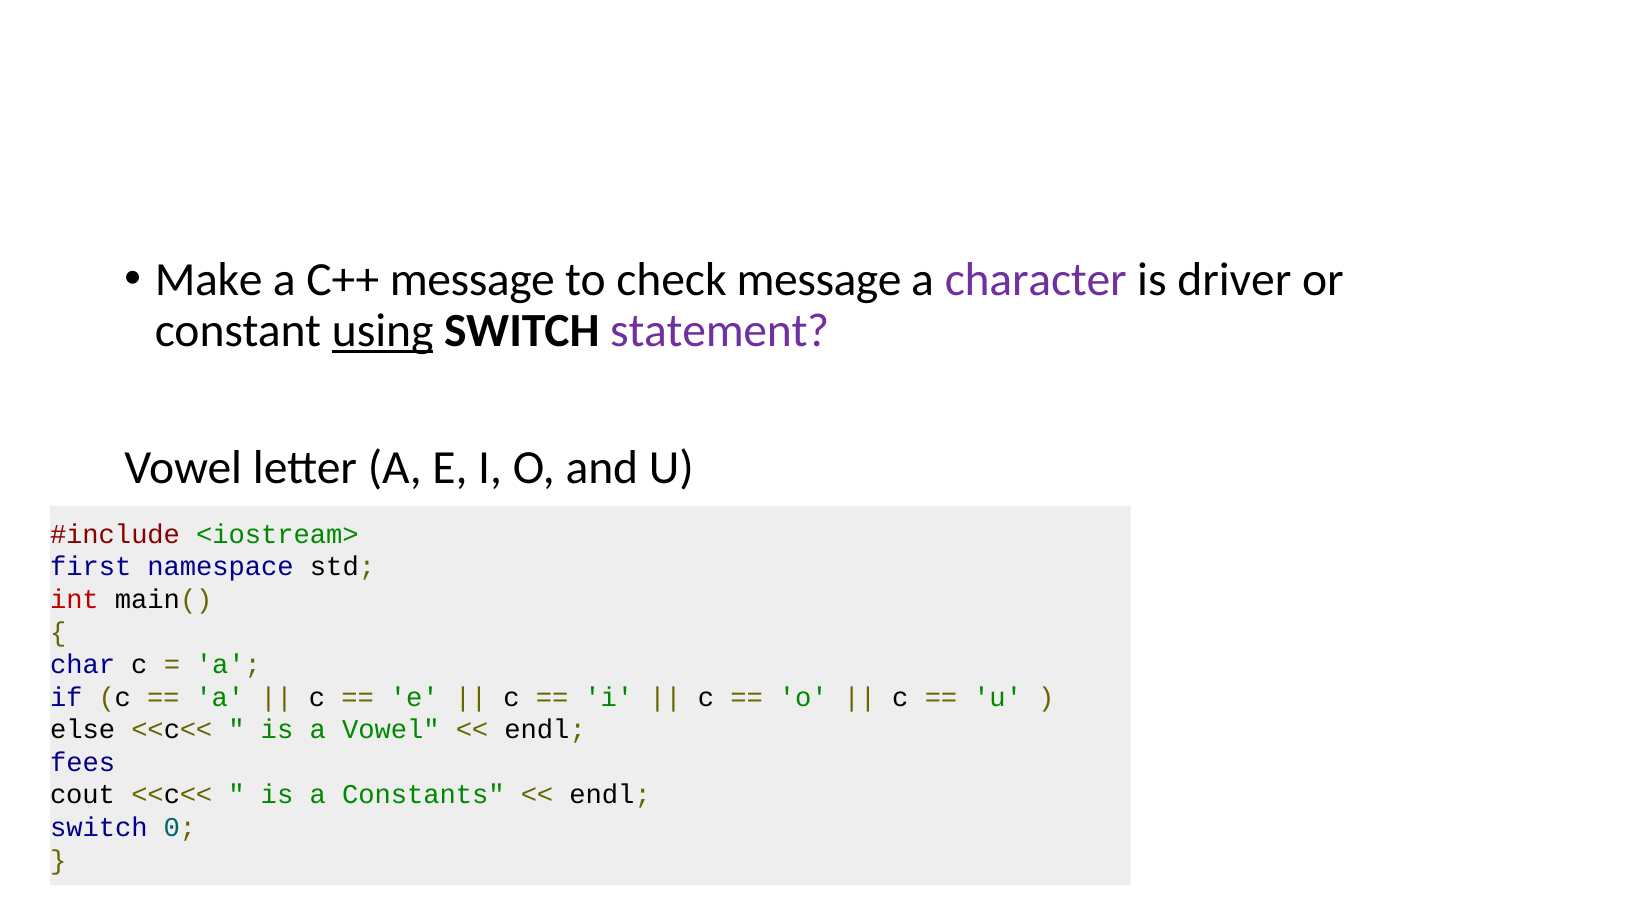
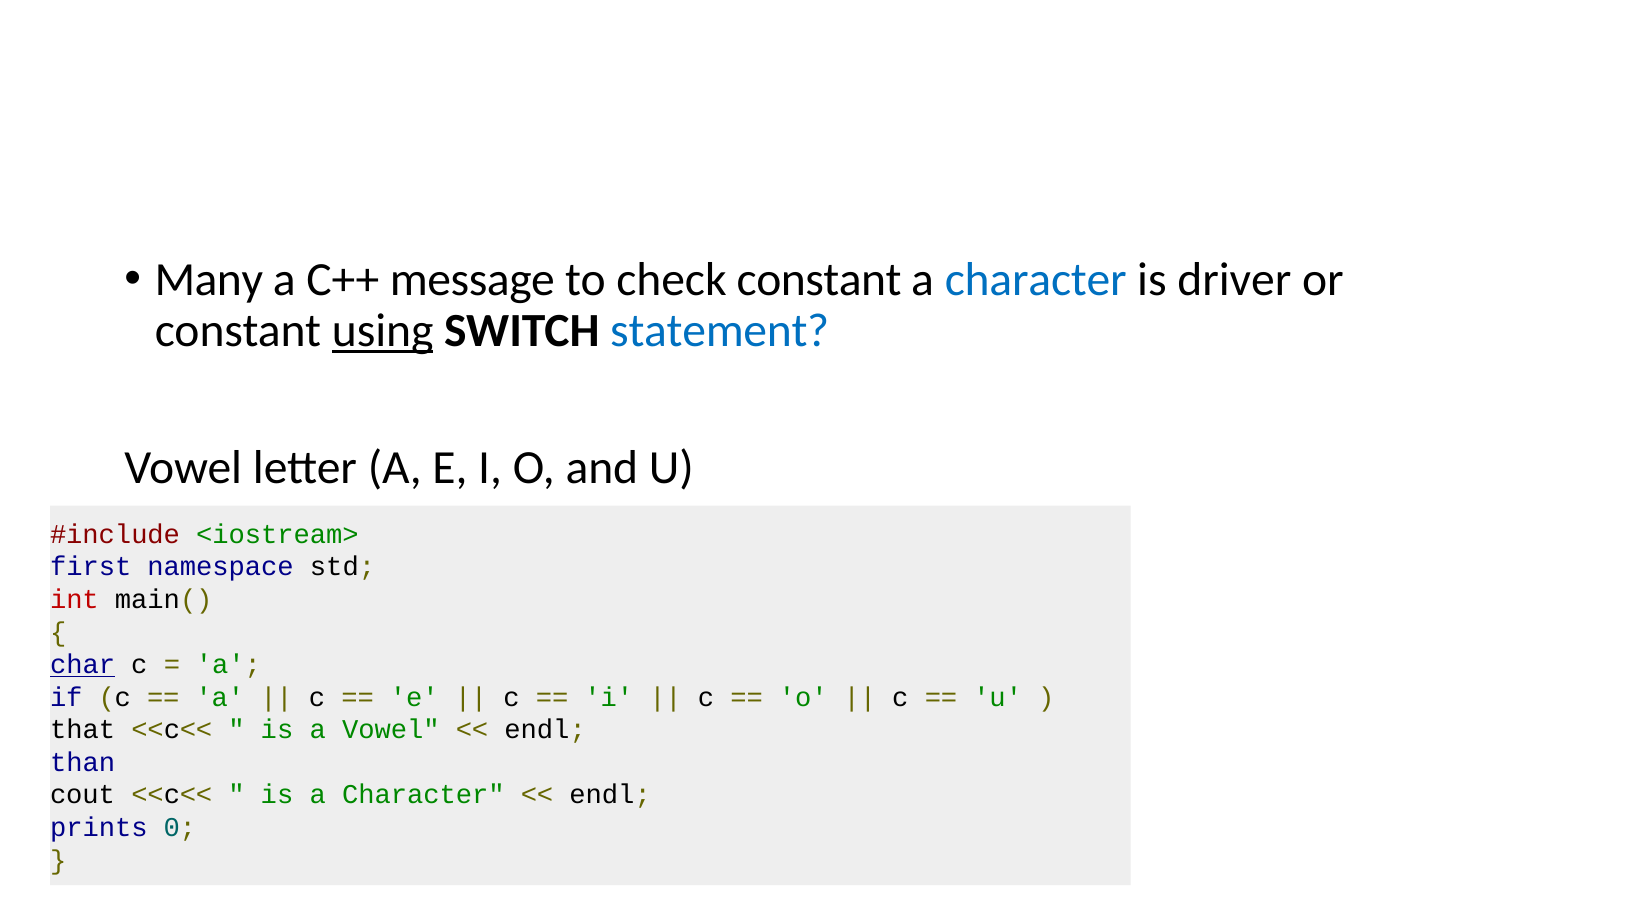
Make: Make -> Many (209, 280)
check message: message -> constant (819, 280)
character colour: purple -> blue (1036, 280)
statement colour: purple -> blue (720, 331)
char underline: none -> present (83, 665)
else: else -> that (83, 730)
fees: fees -> than (83, 763)
is a Constants: Constants -> Character (423, 795)
switch: switch -> prints (99, 828)
